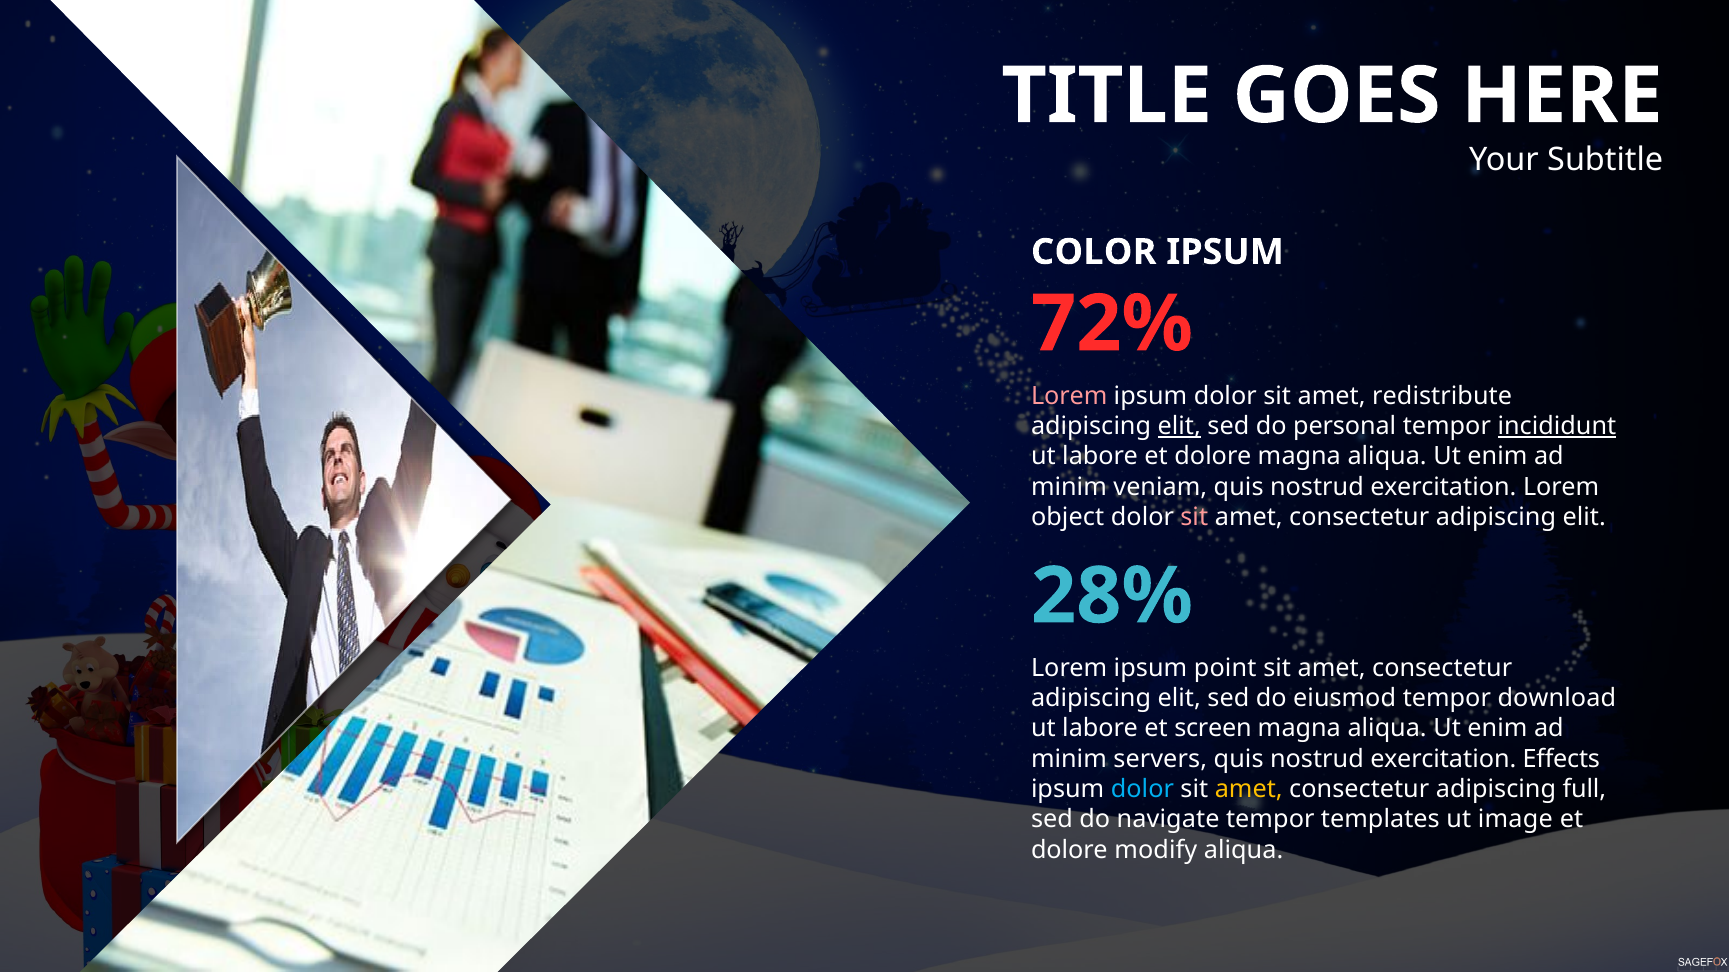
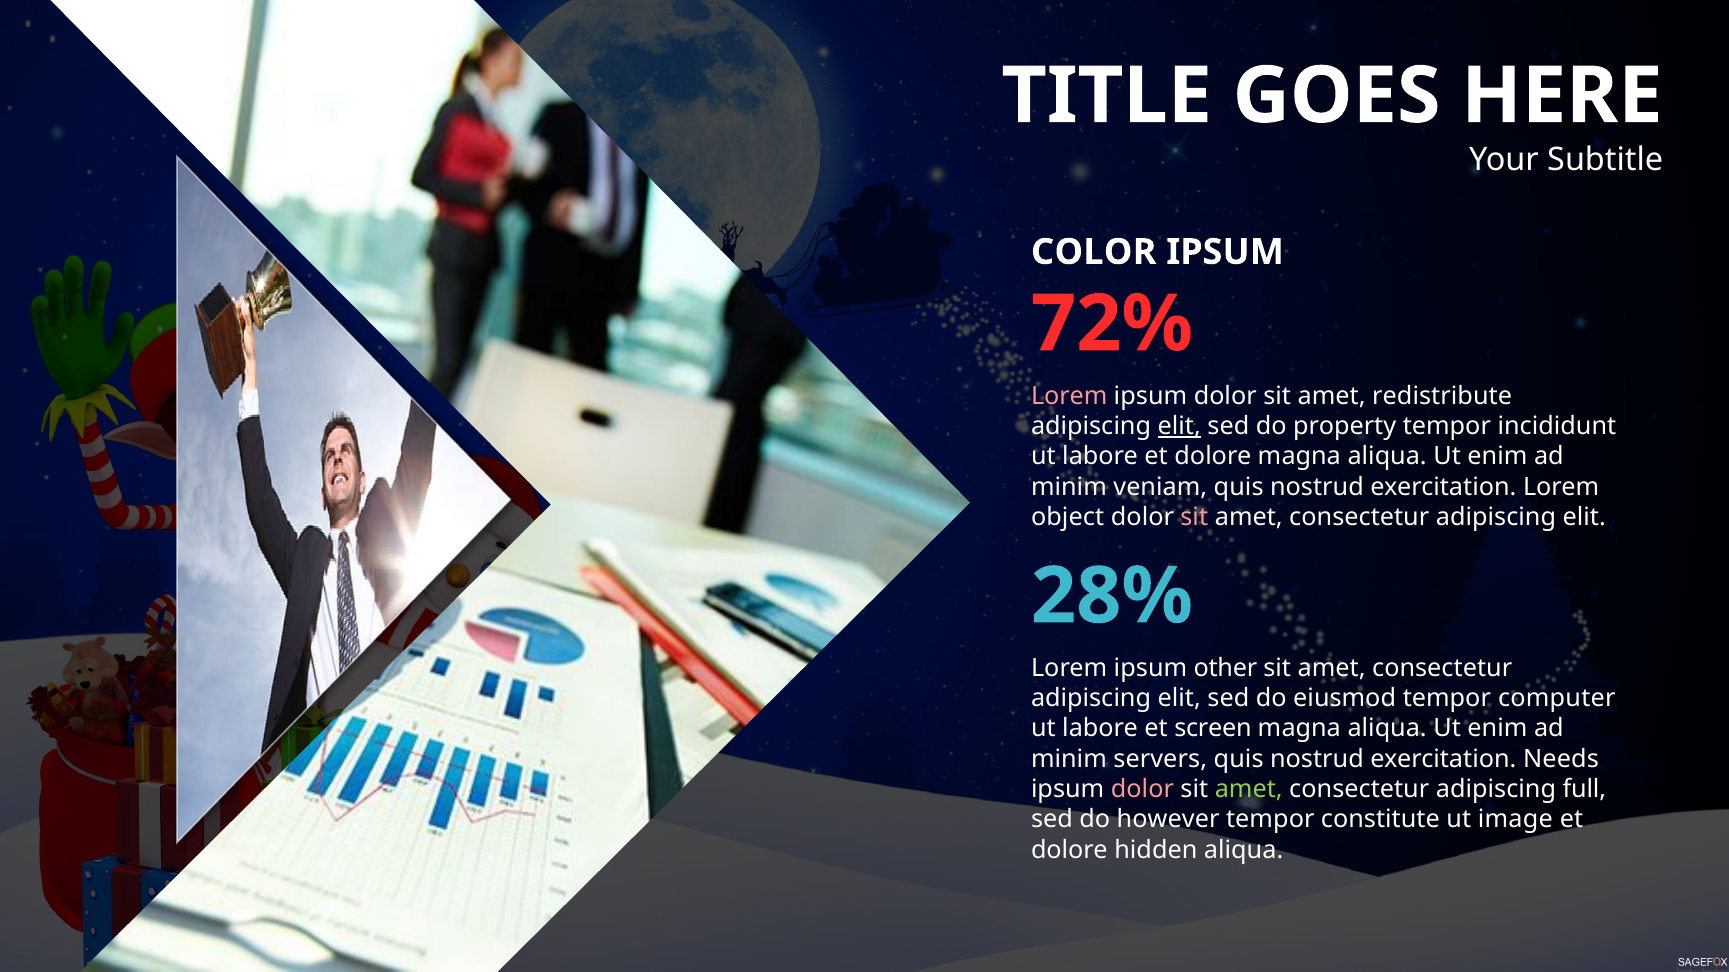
personal: personal -> property (1345, 426)
incididunt underline: present -> none (1557, 426)
point: point -> other (1225, 669)
download: download -> computer (1557, 699)
Effects: Effects -> Needs (1561, 759)
dolor colour: light blue -> pink (1142, 790)
amet colour: yellow -> light green (1249, 790)
navigate: navigate -> however (1168, 820)
templates: templates -> constitute (1380, 820)
modify: modify -> hidden (1156, 850)
